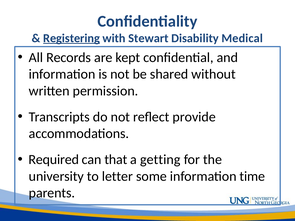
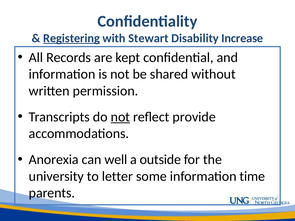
Medical: Medical -> Increase (242, 38)
not underline: none -> present (120, 117)
Required: Required -> Anorexia (54, 160)
that: that -> well (116, 160)
getting: getting -> outside (160, 160)
